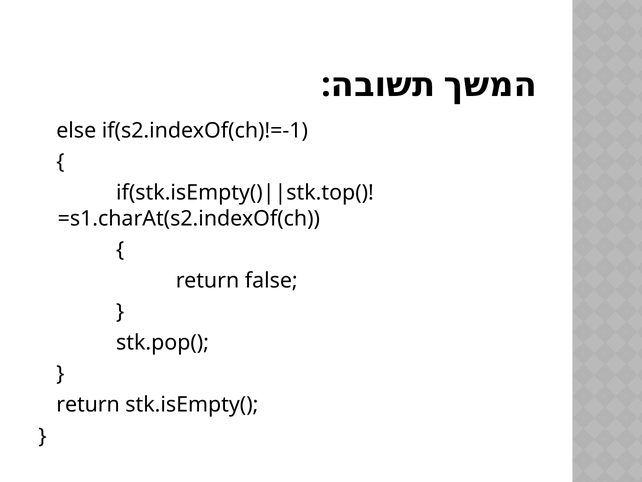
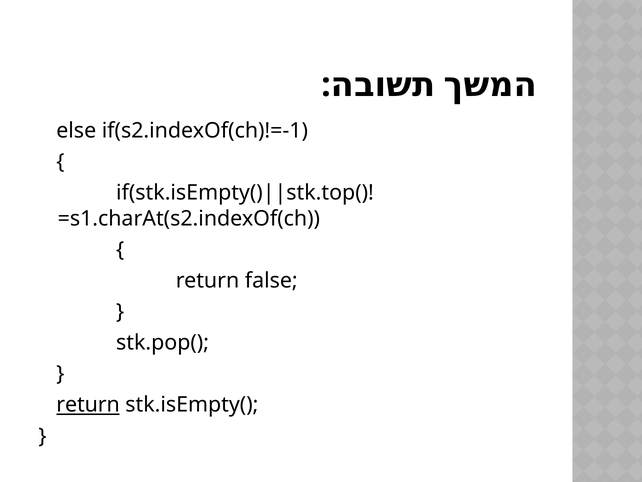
return underline: none -> present (88, 404)
